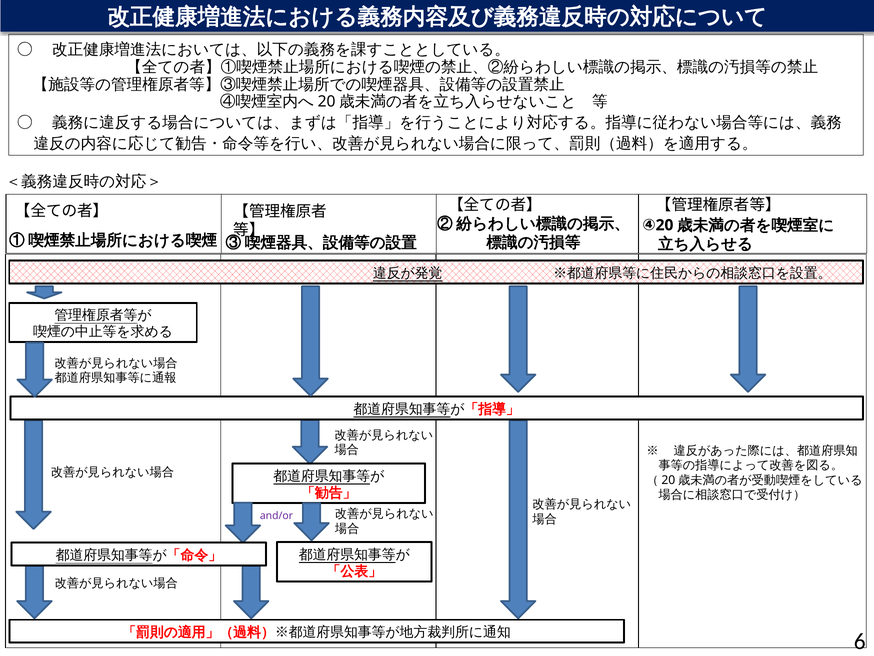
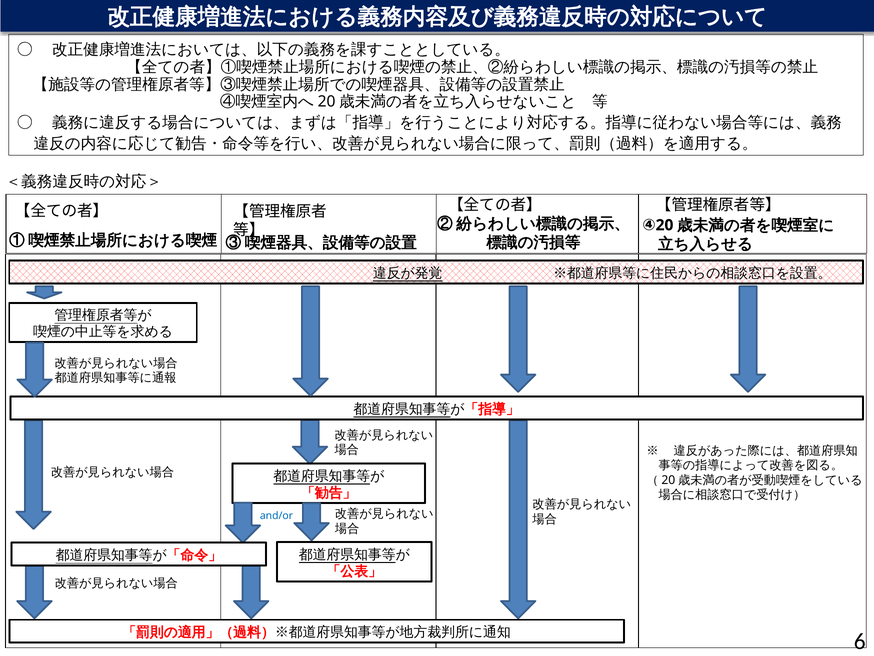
and/or colour: purple -> blue (276, 515)
